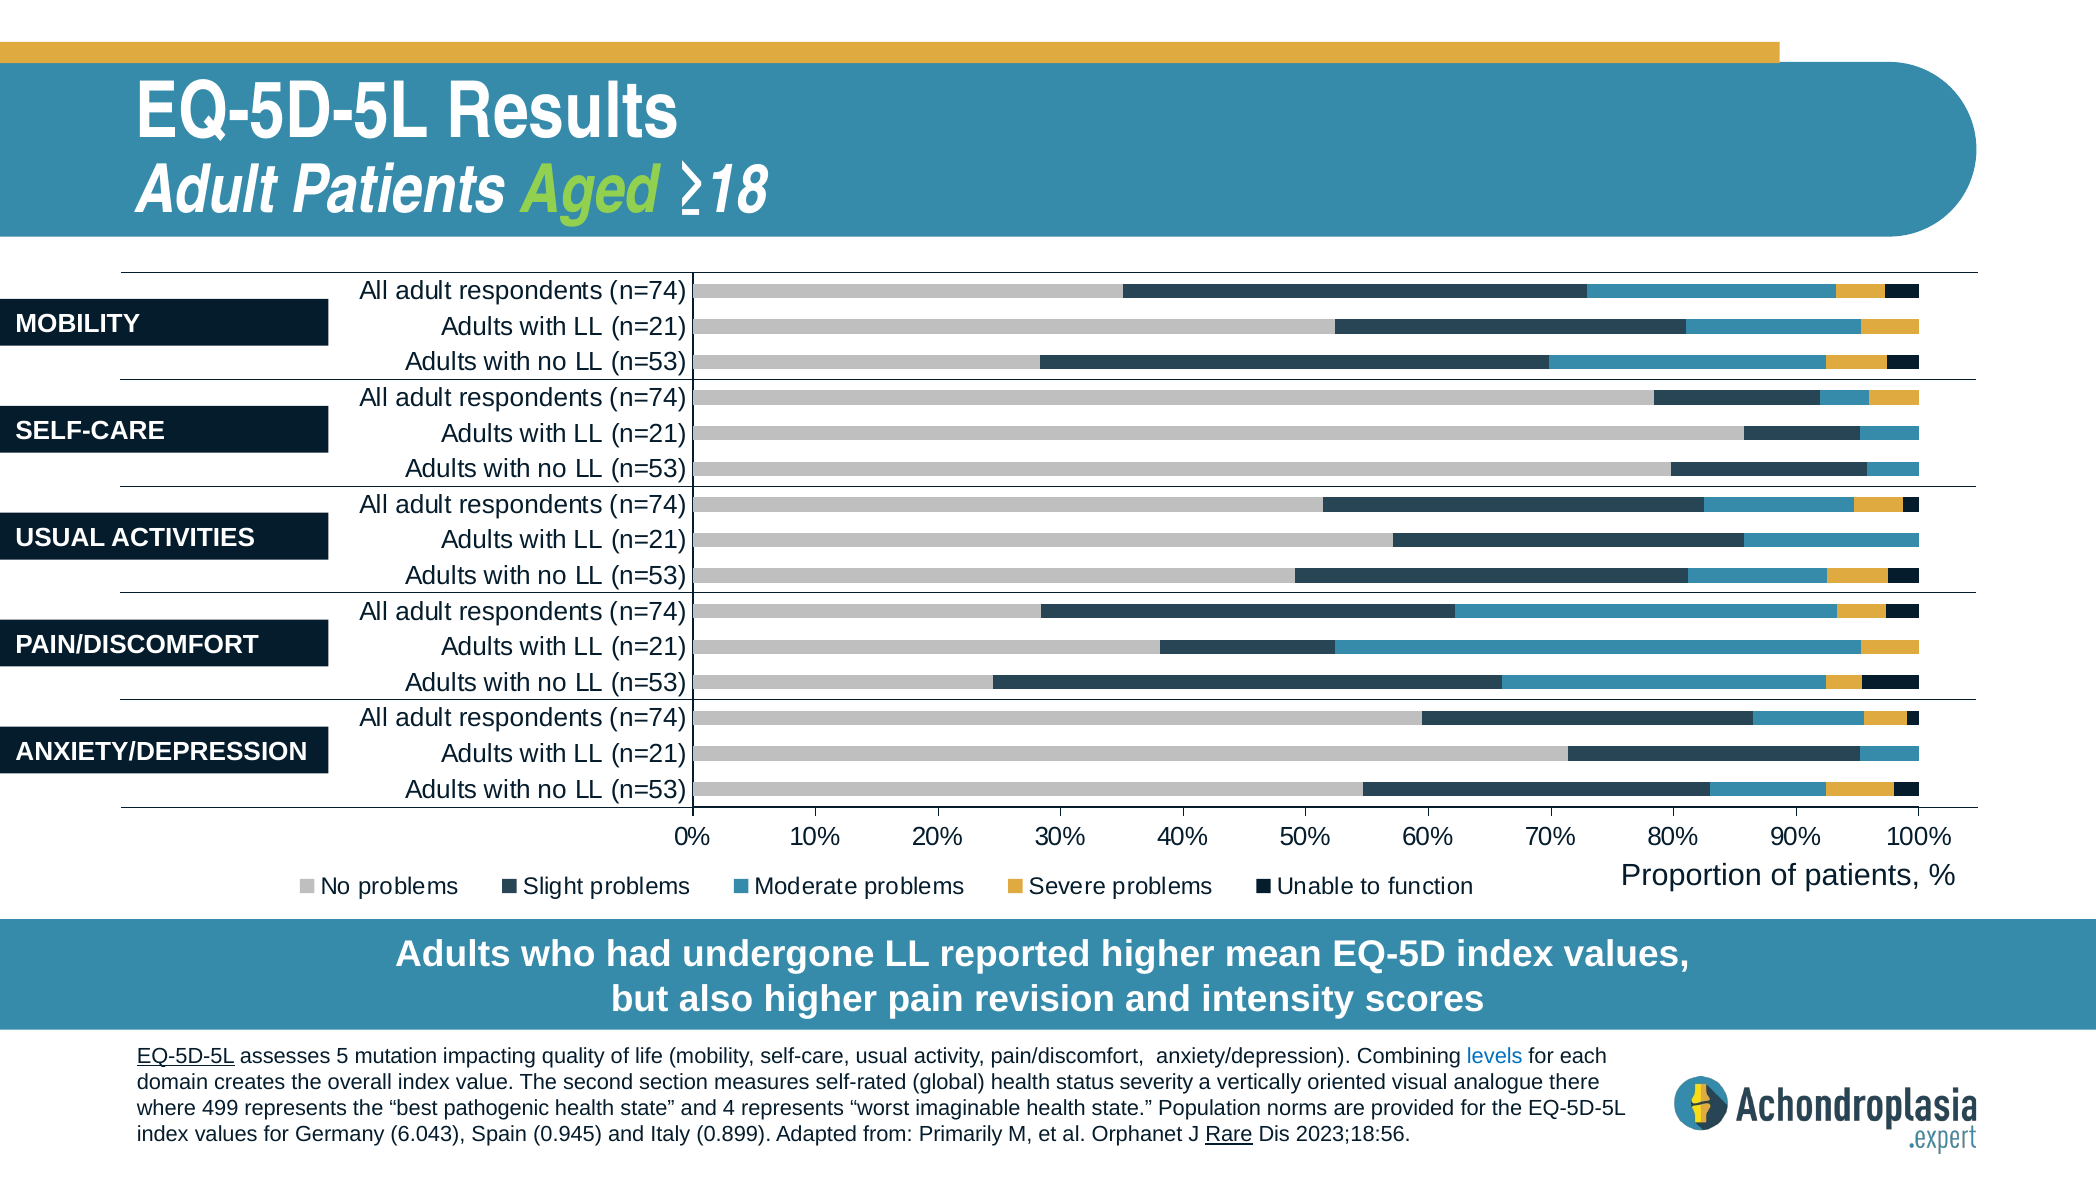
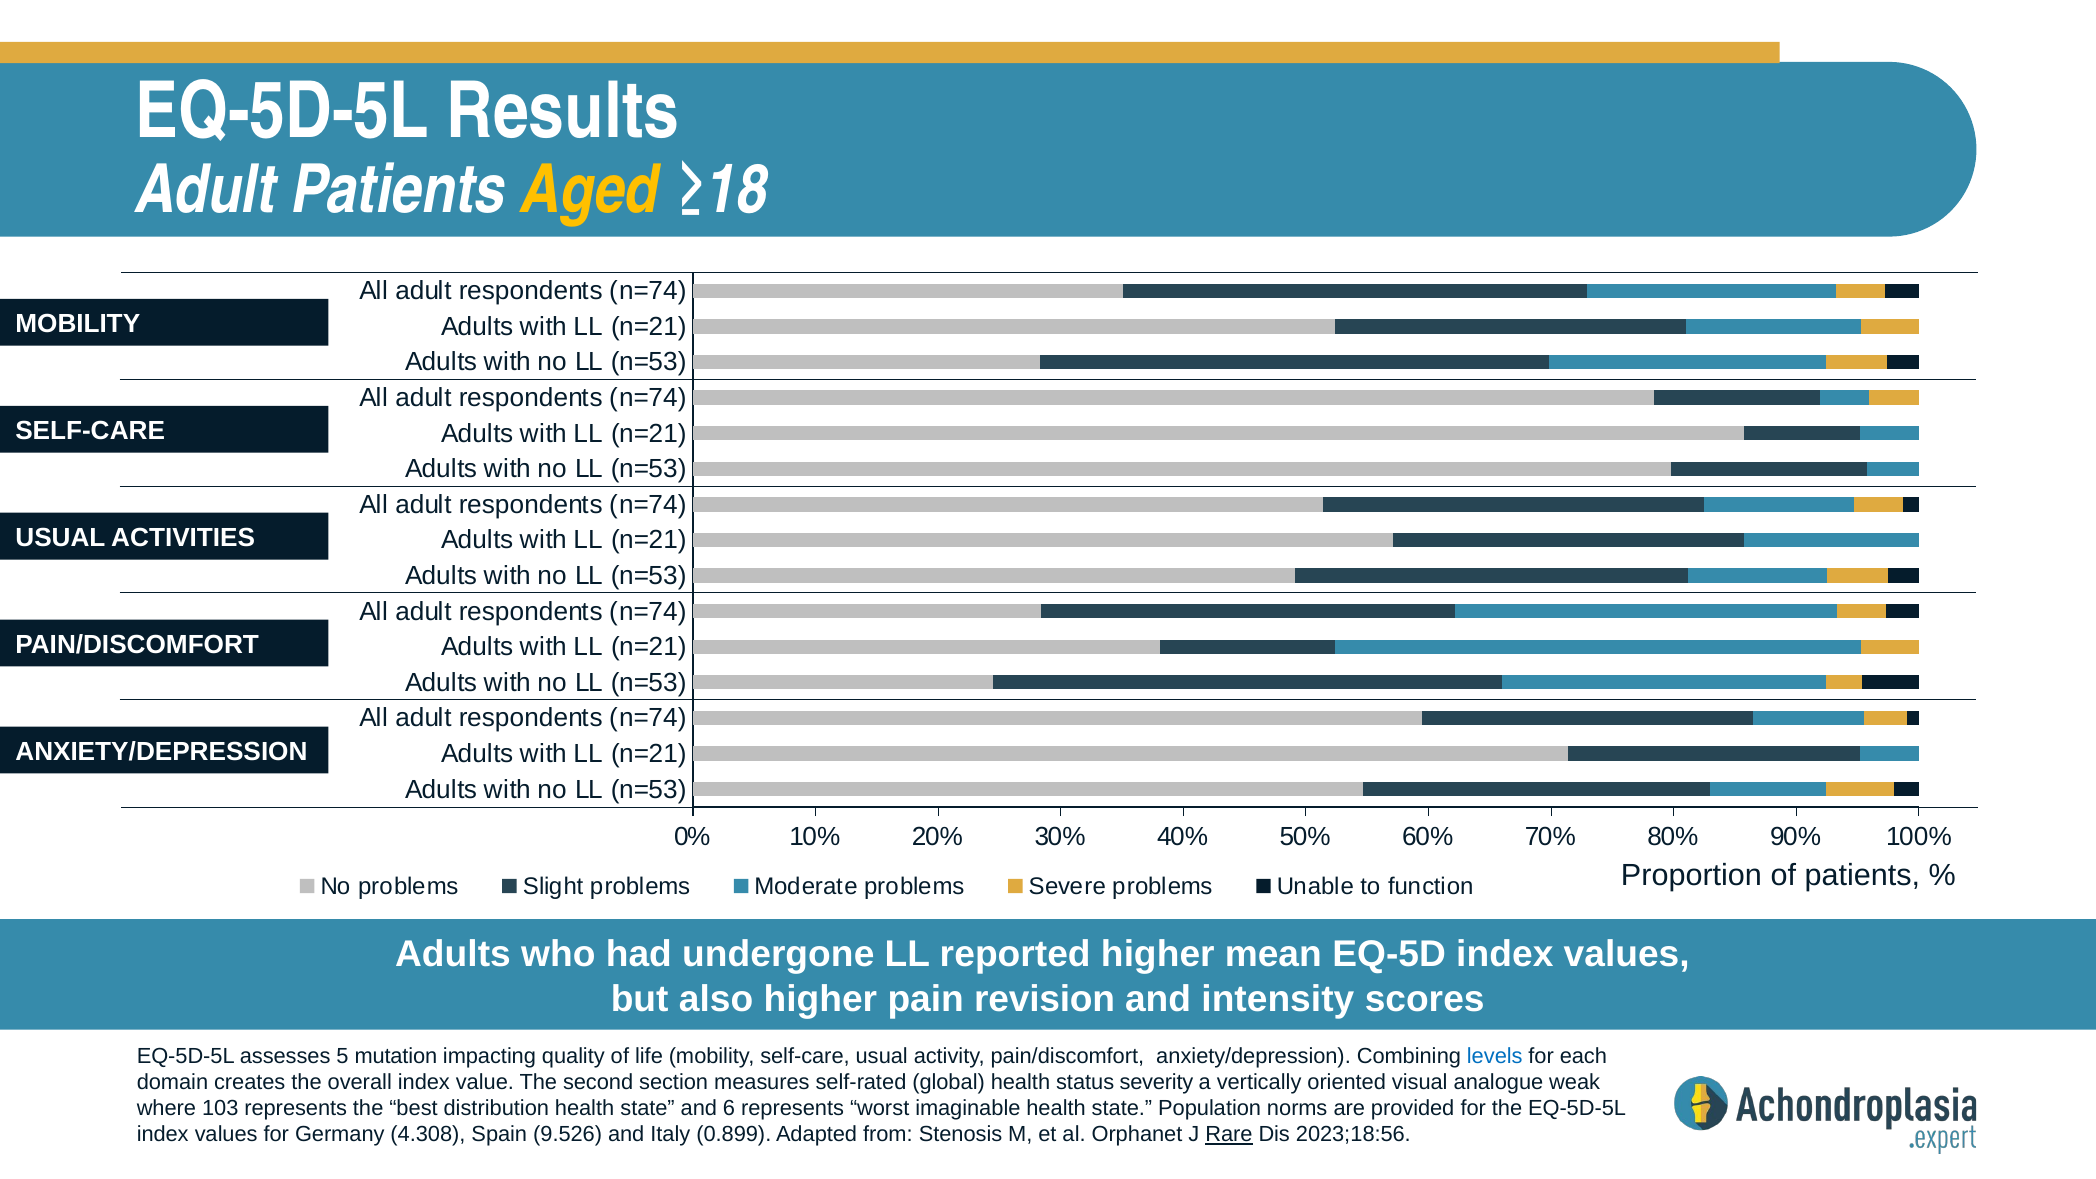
Aged colour: light green -> yellow (590, 191)
EQ-5D-5L underline: present -> none (186, 1056)
there: there -> weak (1575, 1082)
499: 499 -> 103 (220, 1108)
pathogenic: pathogenic -> distribution (496, 1108)
4: 4 -> 6 (729, 1108)
6.043: 6.043 -> 4.308 (428, 1135)
0.945: 0.945 -> 9.526 (568, 1135)
Primarily: Primarily -> Stenosis (961, 1135)
